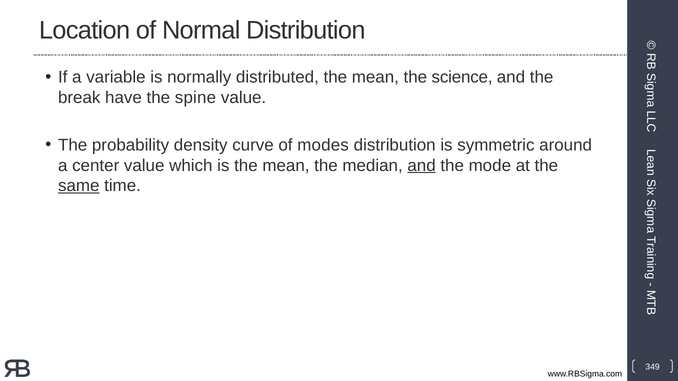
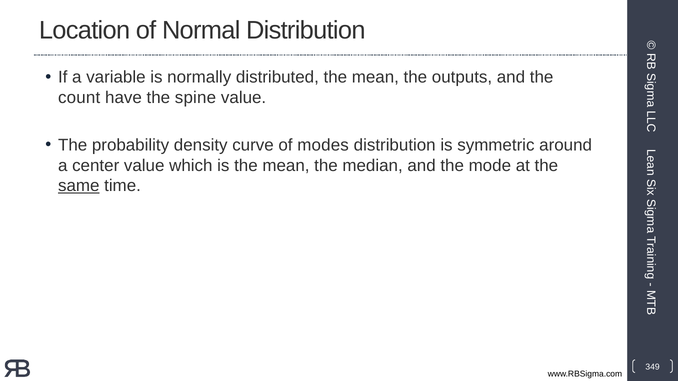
science: science -> outputs (462, 77)
break: break -> count (79, 98)
and underline: present -> none (422, 166)
